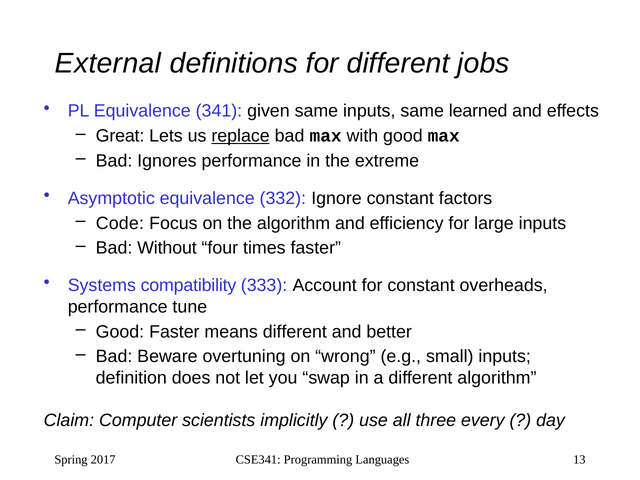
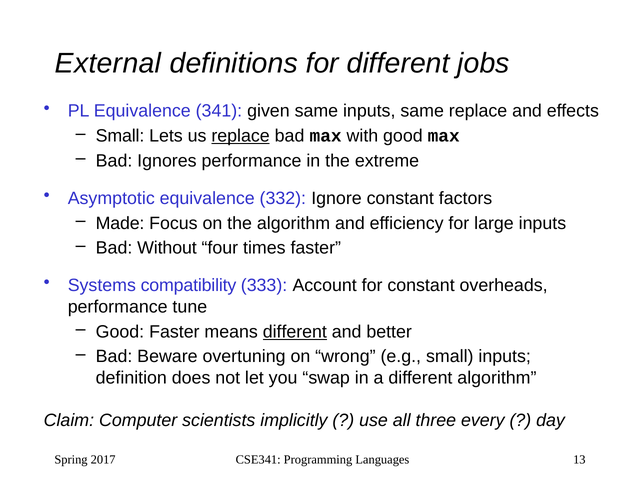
same learned: learned -> replace (478, 111)
Great: Great -> Small (120, 136)
Code: Code -> Made (120, 223)
different underline: none -> present (295, 332)
